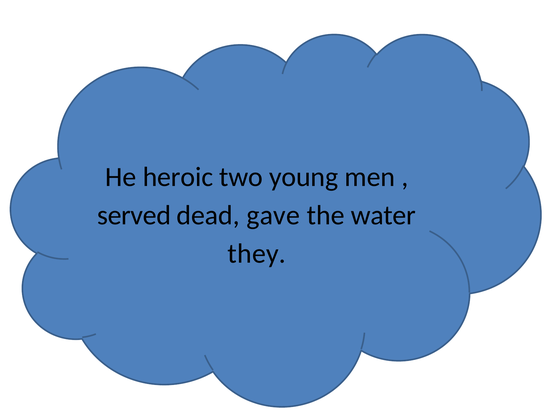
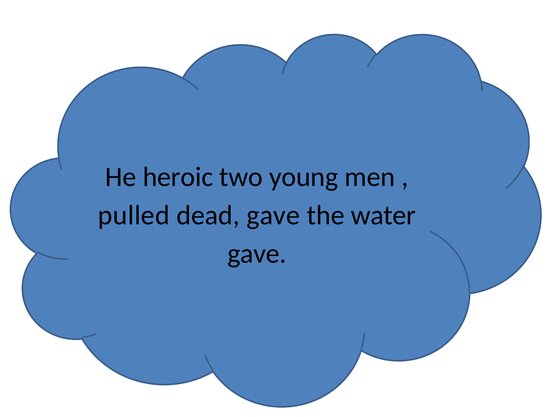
served: served -> pulled (134, 215)
they: they -> gave (257, 254)
